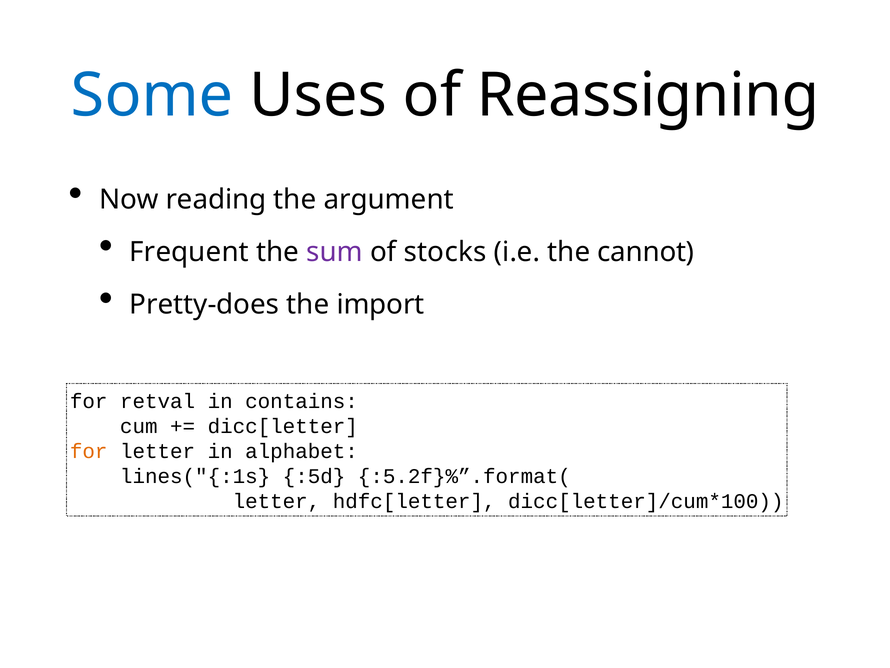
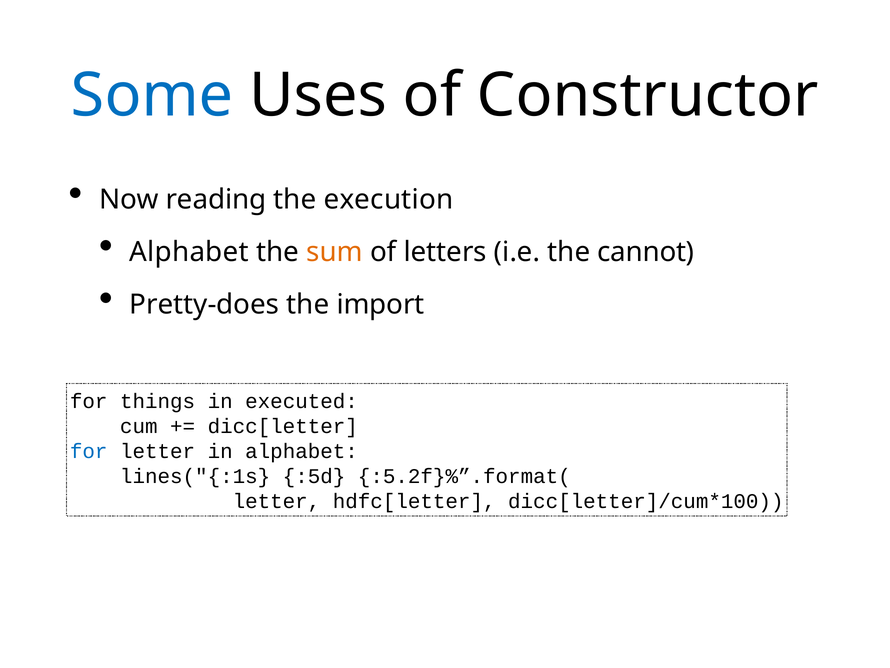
Reassigning: Reassigning -> Constructor (648, 96)
argument: argument -> execution (389, 199)
Frequent: Frequent -> Alphabet (189, 252)
sum colour: purple -> orange (335, 252)
stocks: stocks -> letters (445, 252)
retval: retval -> things (158, 401)
contains: contains -> executed (302, 401)
for colour: orange -> blue (89, 451)
